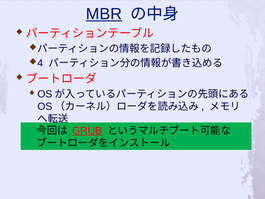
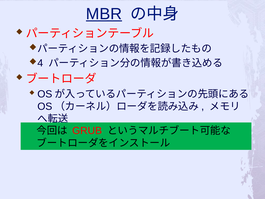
GRUB underline: present -> none (87, 131)
